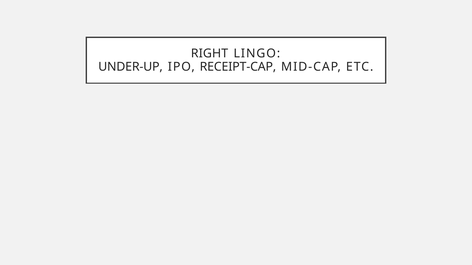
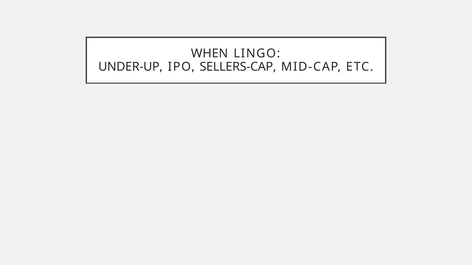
RIGHT: RIGHT -> WHEN (210, 54)
RECEIPT-CAP: RECEIPT-CAP -> SELLERS-CAP (238, 67)
